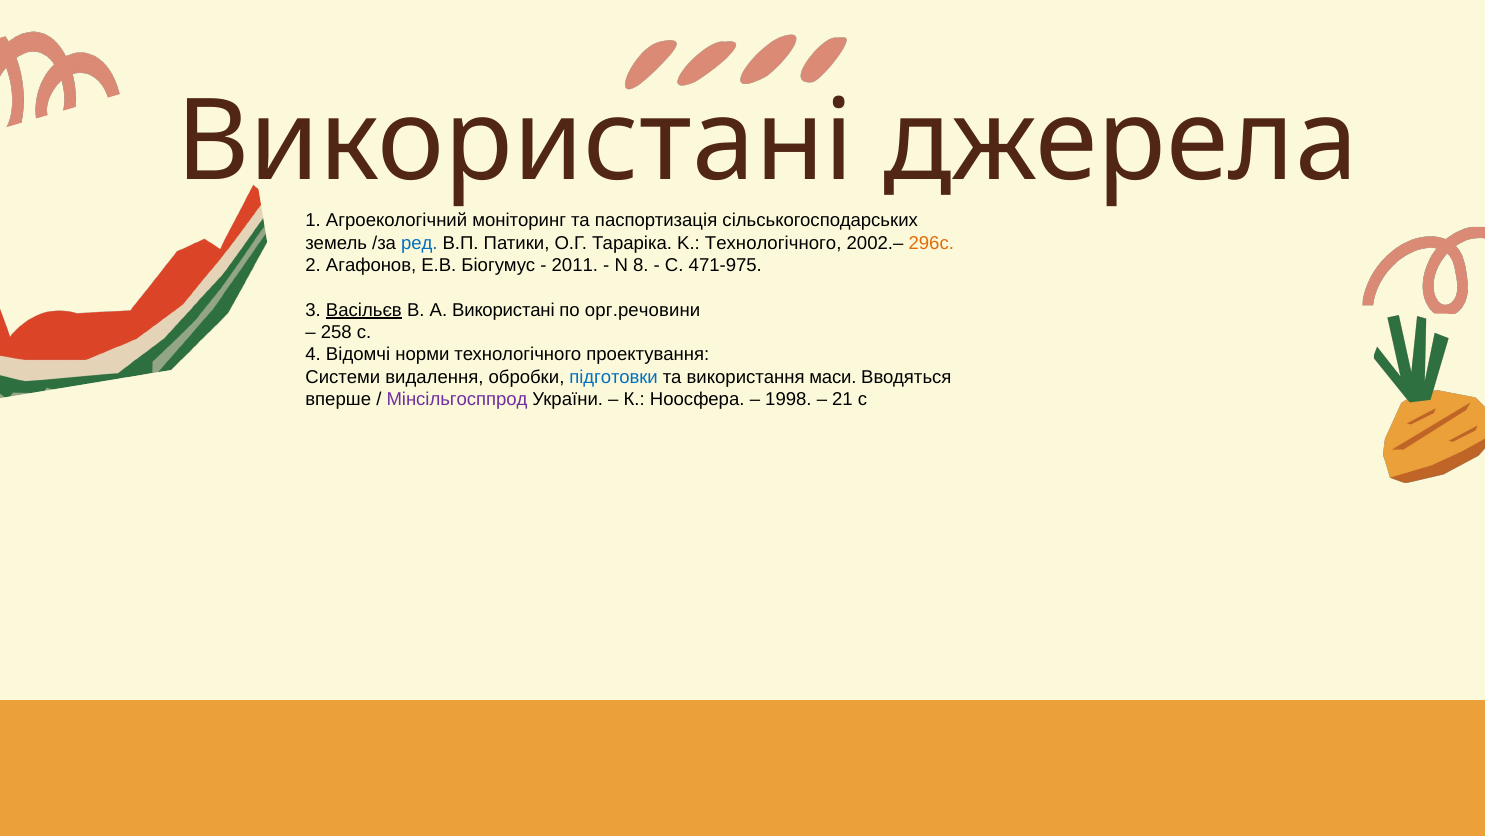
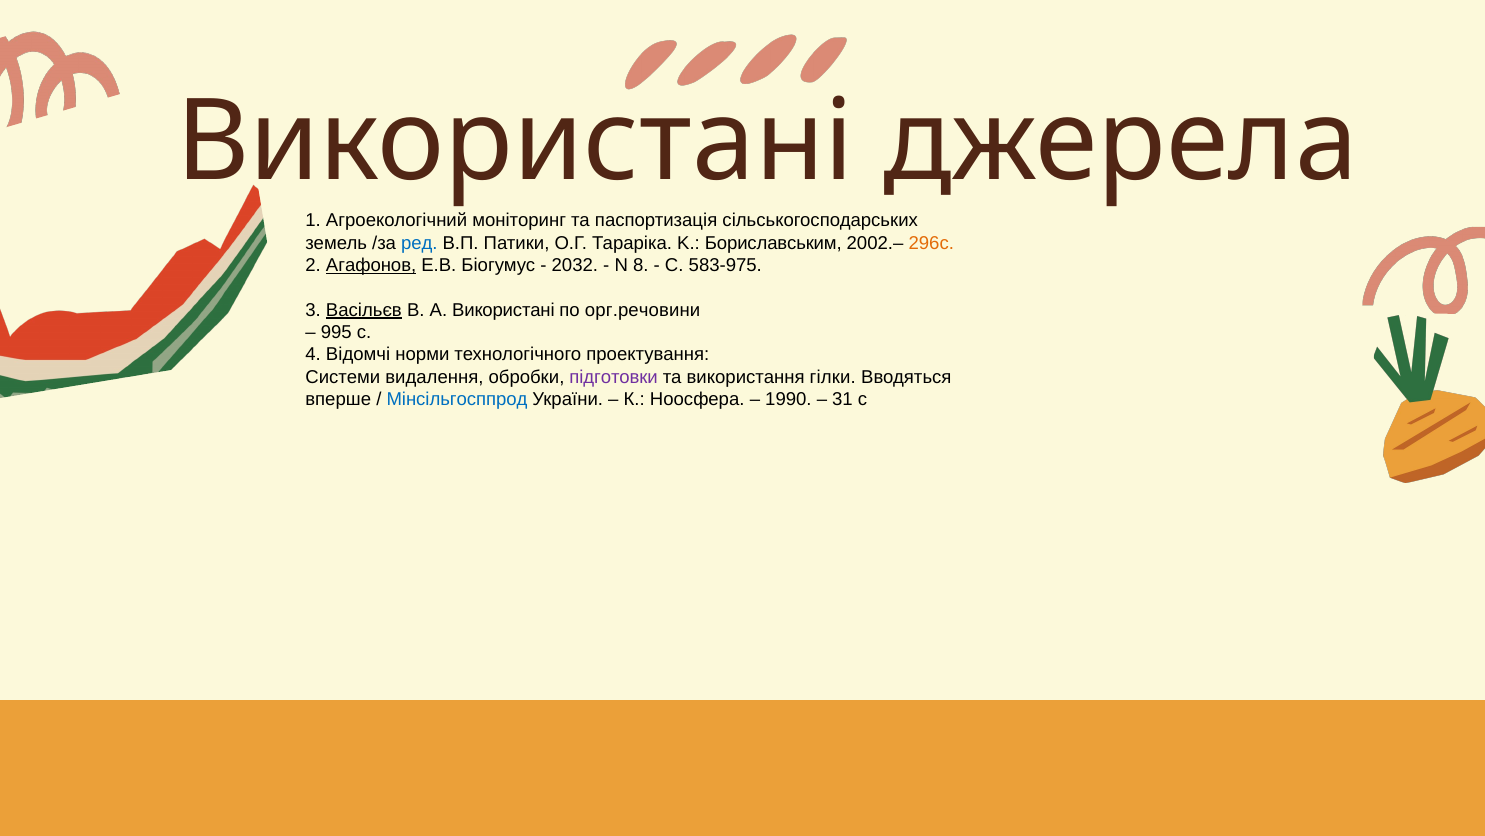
K Технологічного: Технологічного -> Бориславським (773, 243)
Агафонов underline: none -> present (371, 265)
2011: 2011 -> 2032 (575, 265)
471-975: 471-975 -> 583-975 (725, 265)
258: 258 -> 995 (336, 332)
підготовки colour: blue -> purple (614, 377)
маси: маси -> гілки (833, 377)
Мінсільгосппрод colour: purple -> blue (457, 399)
1998: 1998 -> 1990 (788, 399)
21: 21 -> 31 (843, 399)
